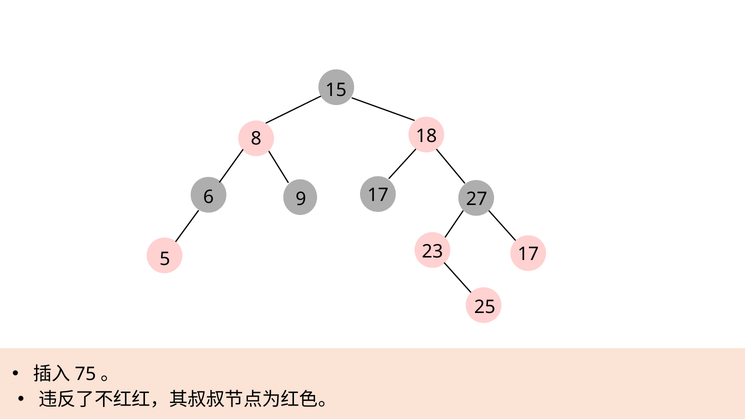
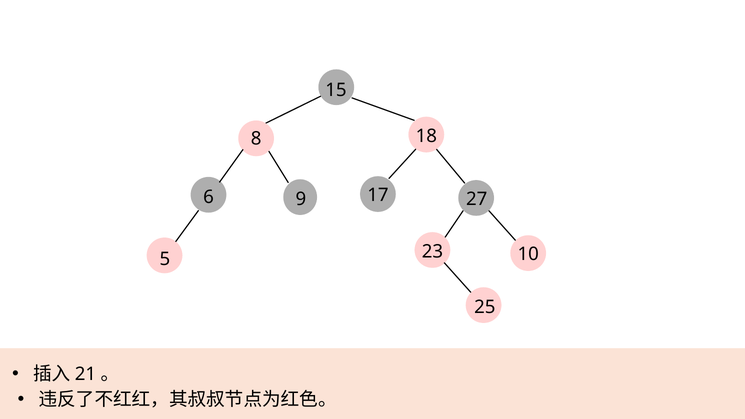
23 17: 17 -> 10 (528, 254)
75: 75 -> 21 (85, 374)
